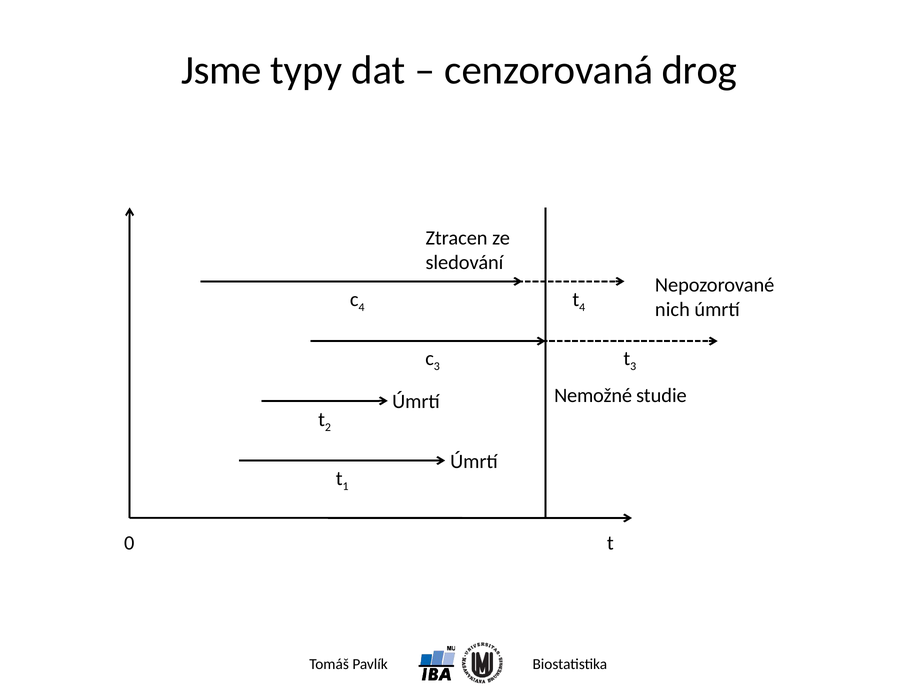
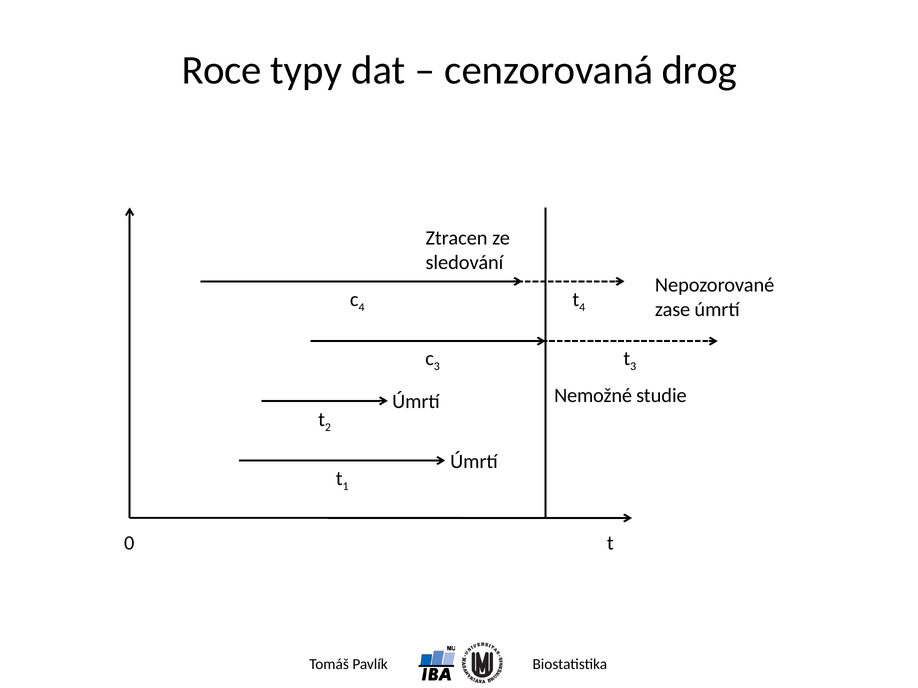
Jsme: Jsme -> Roce (221, 70)
nich: nich -> zase (673, 310)
